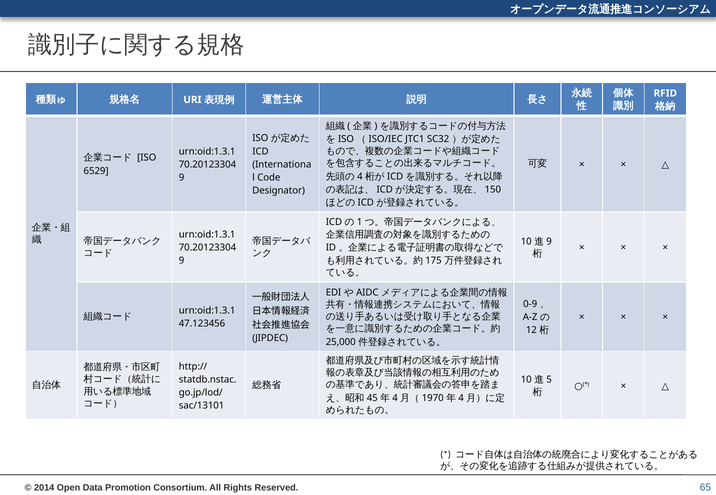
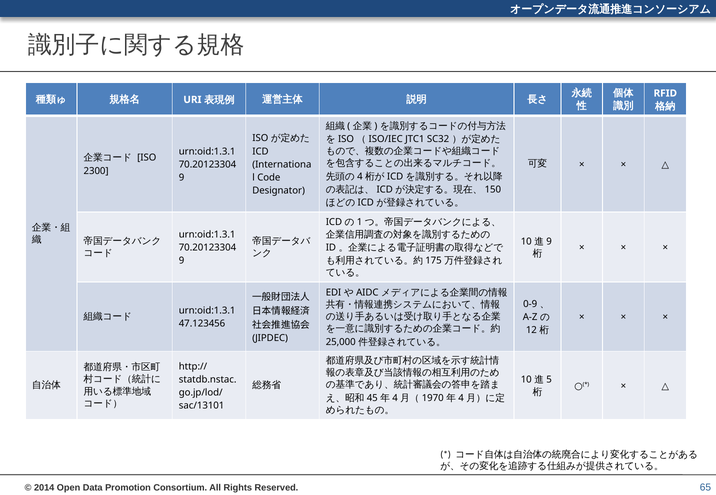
6529: 6529 -> 2300 (96, 171)
